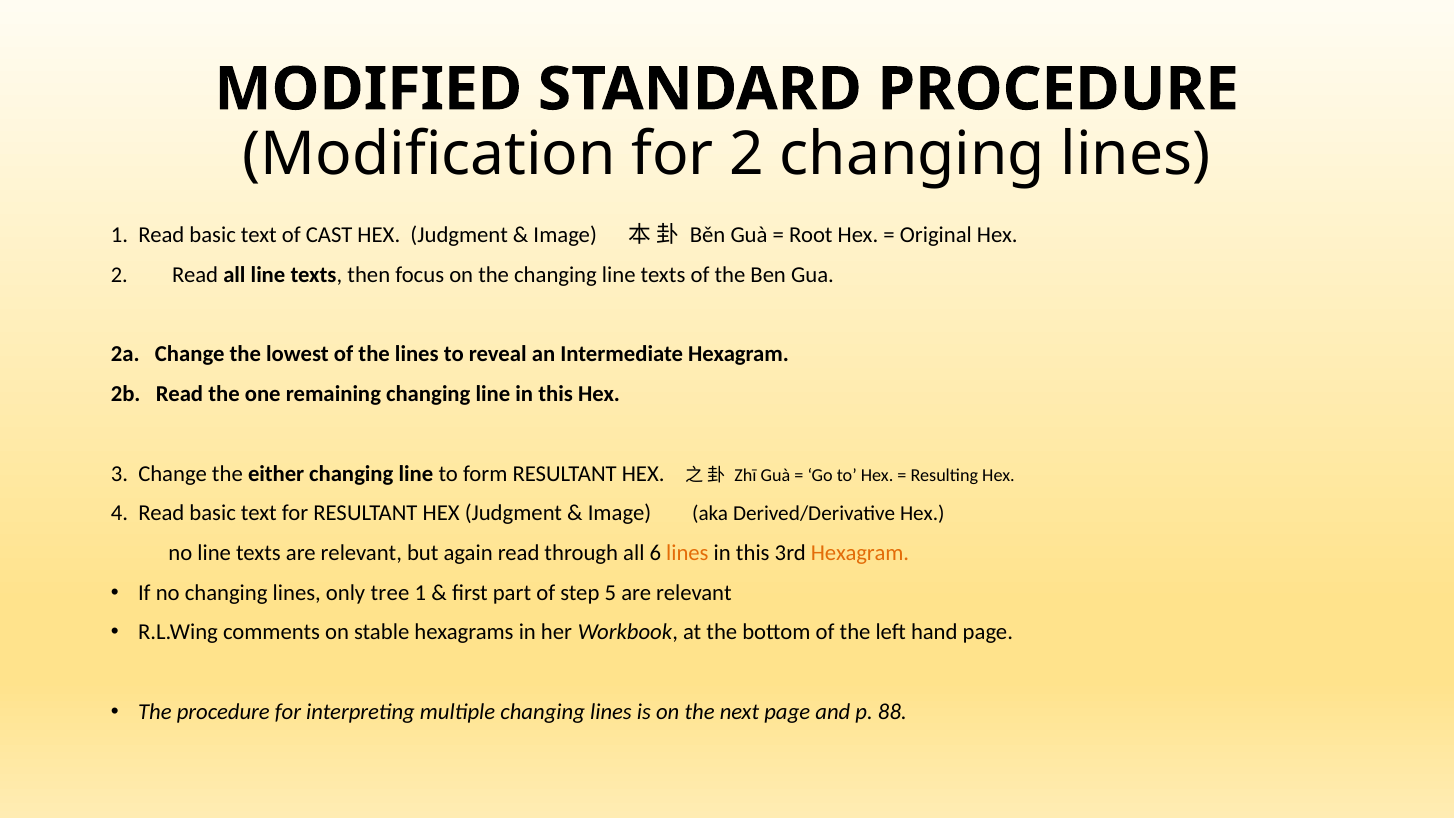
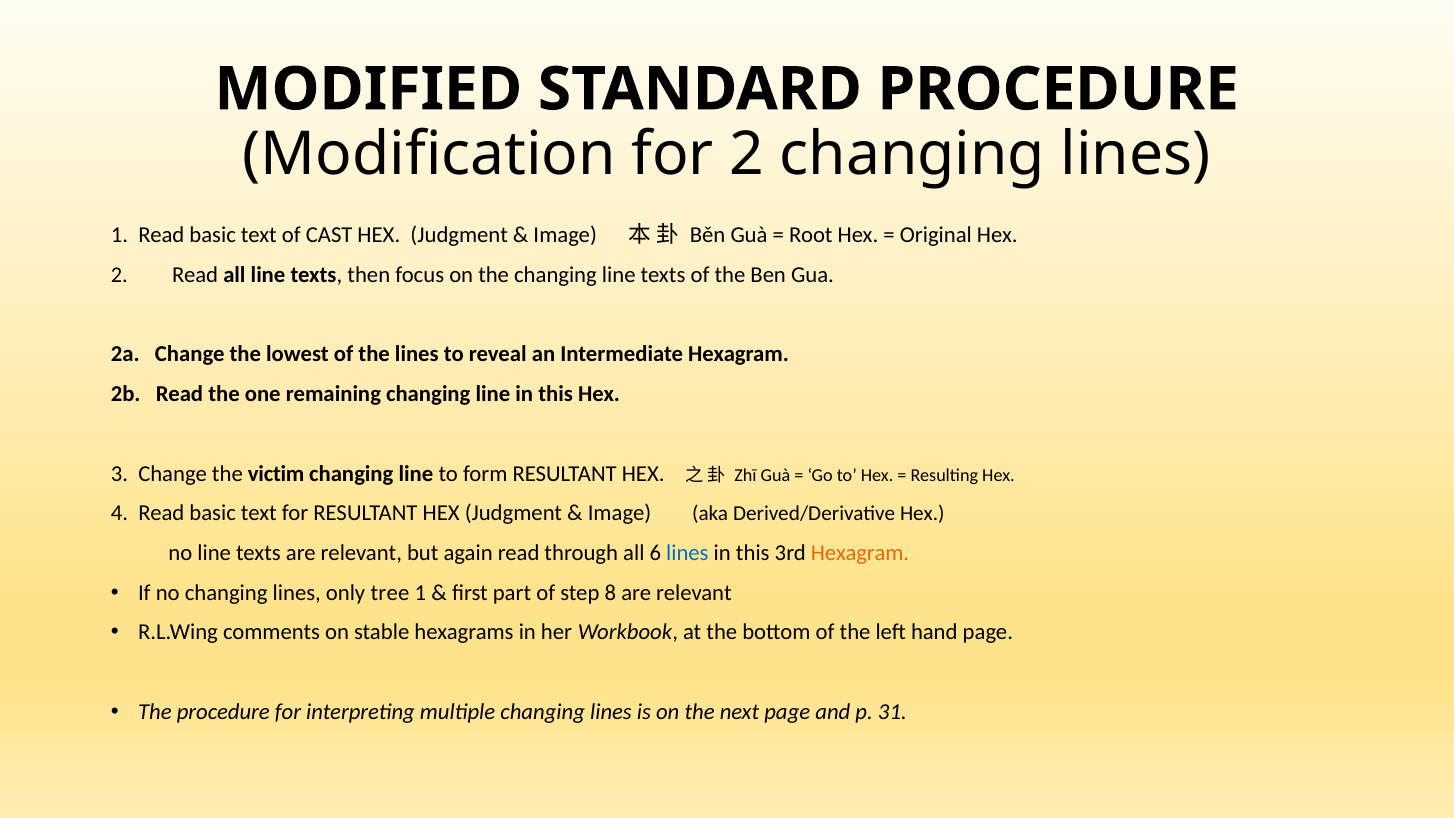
either: either -> victim (276, 473)
lines colour: orange -> blue (687, 553)
5: 5 -> 8 (610, 593)
88: 88 -> 31 (892, 712)
